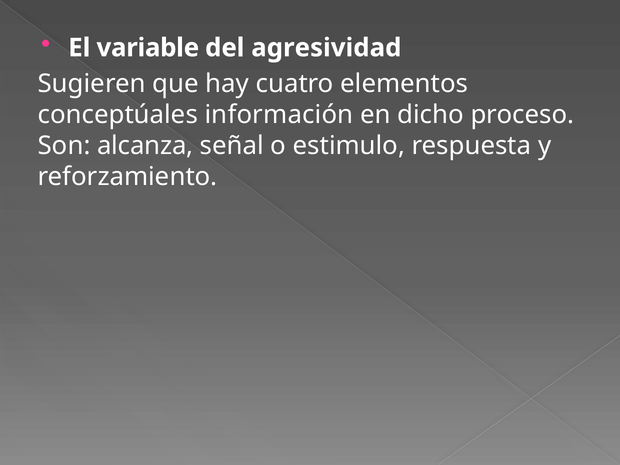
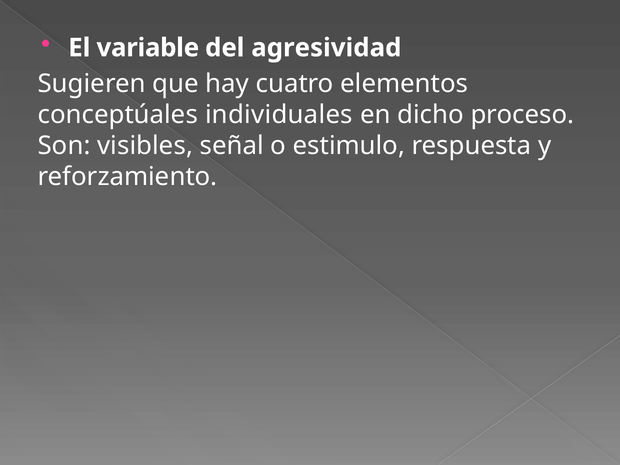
información: información -> individuales (279, 115)
alcanza: alcanza -> visibles (145, 146)
